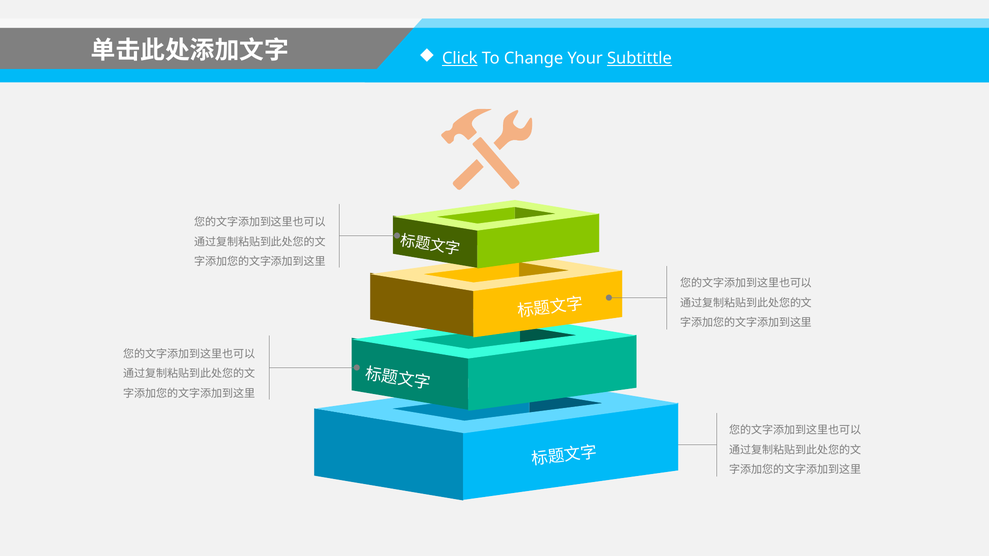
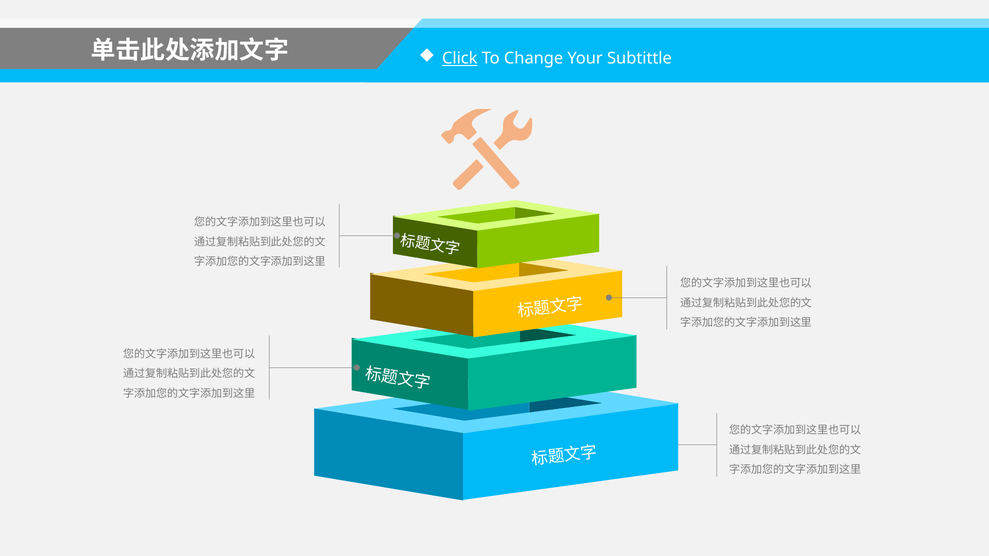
Subtittle underline: present -> none (639, 58)
